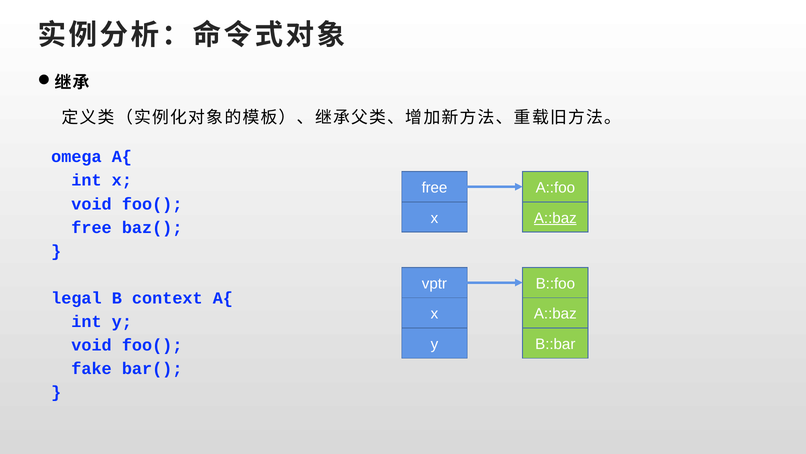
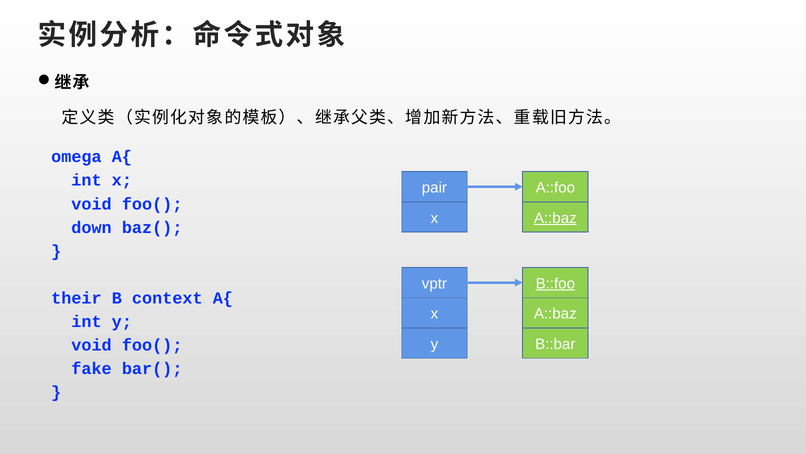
free: free -> pair (434, 188)
free: free -> down (92, 227)
B::foo underline: none -> present (555, 283)
legal: legal -> their (76, 298)
